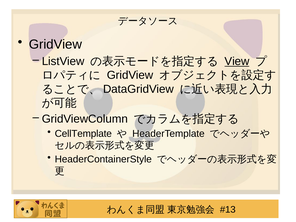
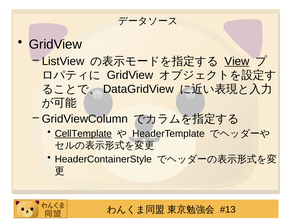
CellTemplate underline: none -> present (83, 134)
